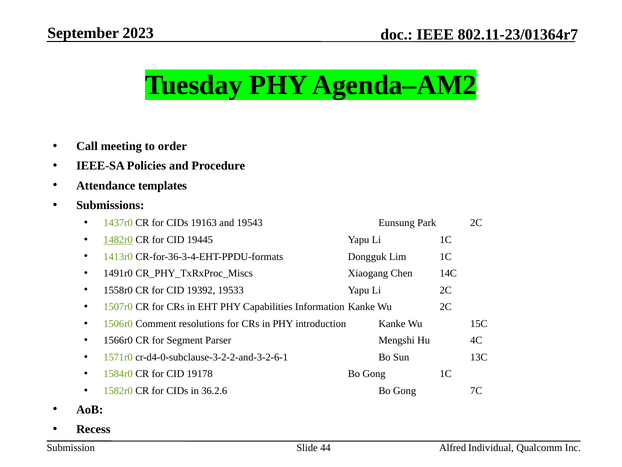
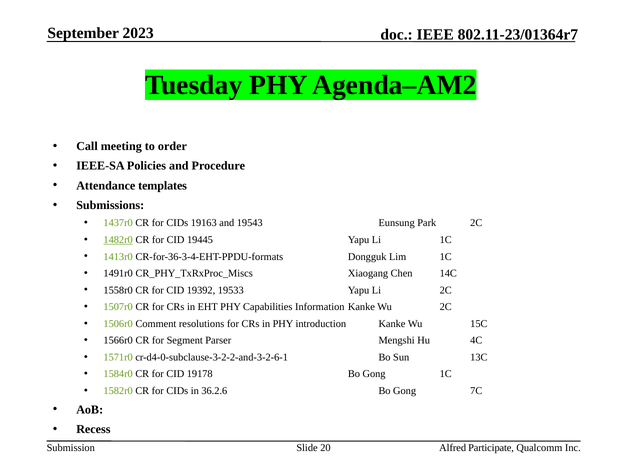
44: 44 -> 20 (325, 447)
Individual: Individual -> Participate (491, 447)
